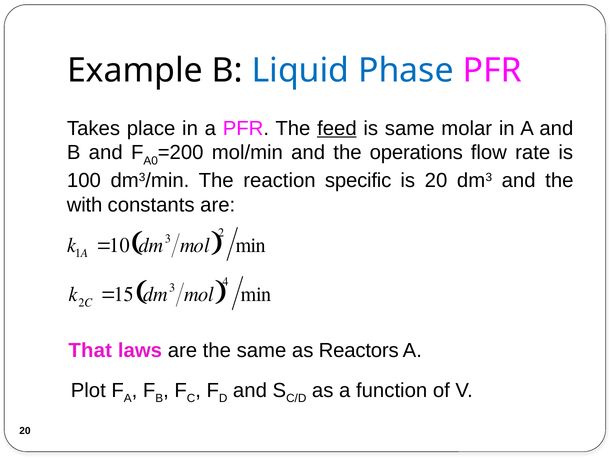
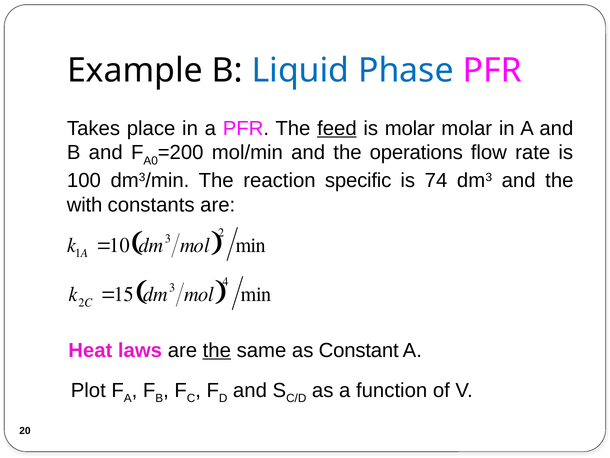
is same: same -> molar (410, 128)
is 20: 20 -> 74 (436, 180)
That: That -> Heat (90, 350)
the underline: none -> present (217, 350)
Reactors: Reactors -> Constant (359, 350)
